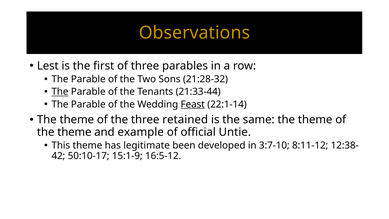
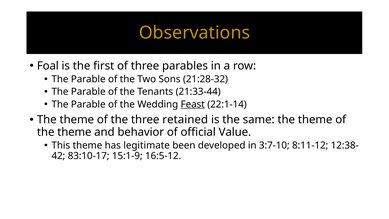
Lest: Lest -> Foal (48, 66)
The underline: present -> none (60, 92)
example: example -> behavior (141, 132)
Untie: Untie -> Value (235, 132)
50:10-17: 50:10-17 -> 83:10-17 (89, 156)
